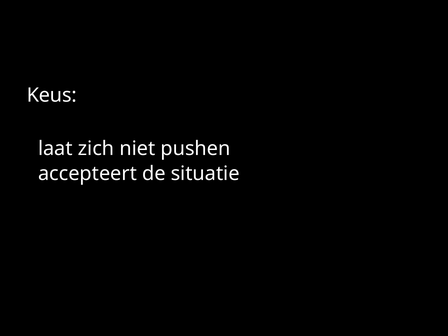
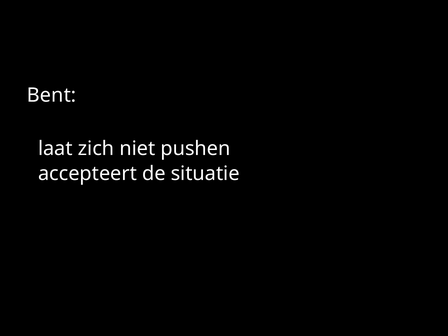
Keus: Keus -> Bent (52, 95)
